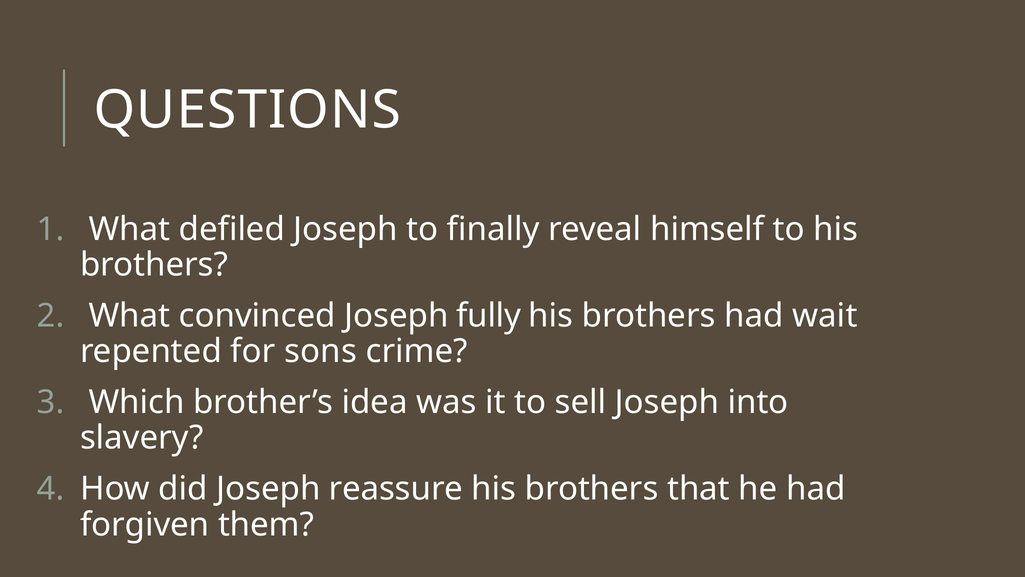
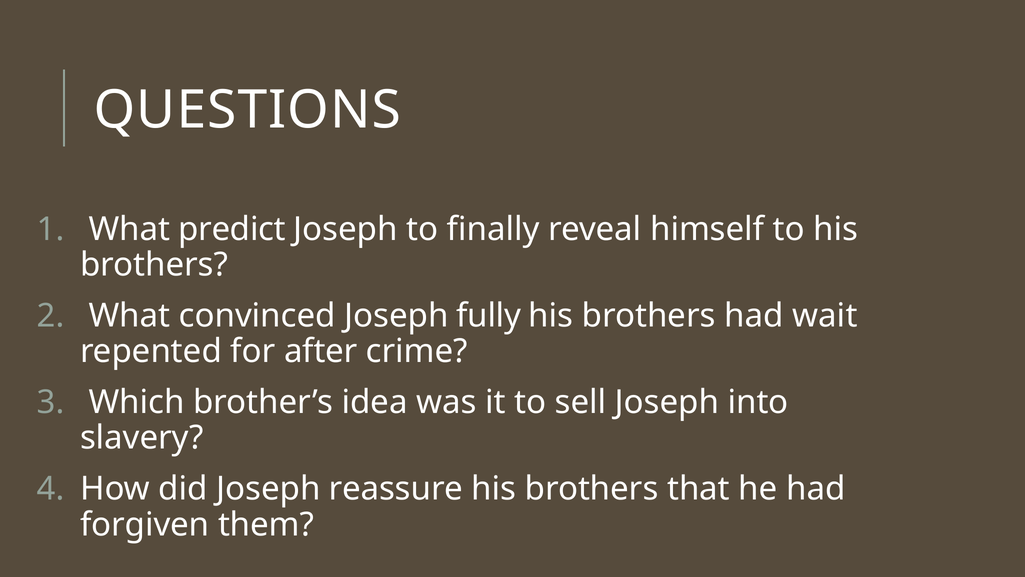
defiled: defiled -> predict (232, 229)
sons: sons -> after (321, 351)
